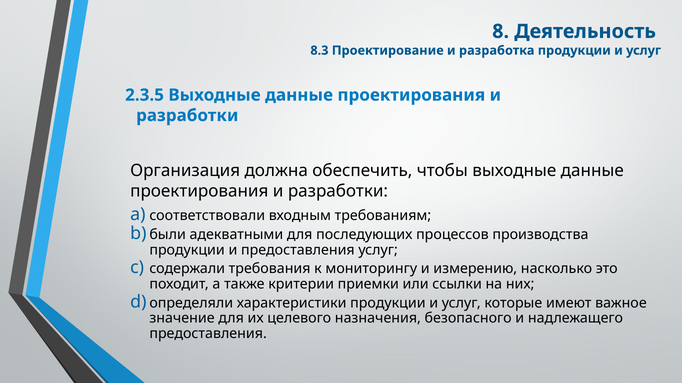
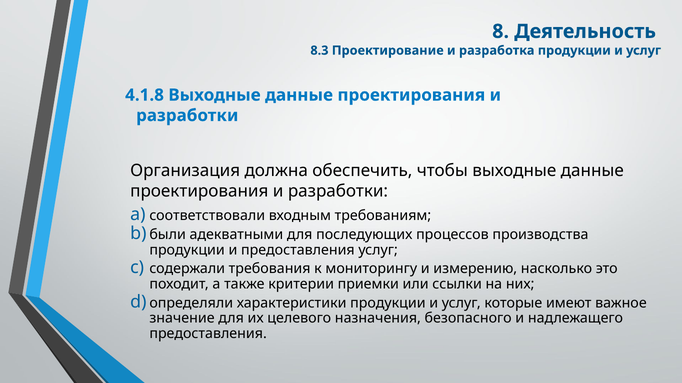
2.3.5: 2.3.5 -> 4.1.8 (145, 95)
